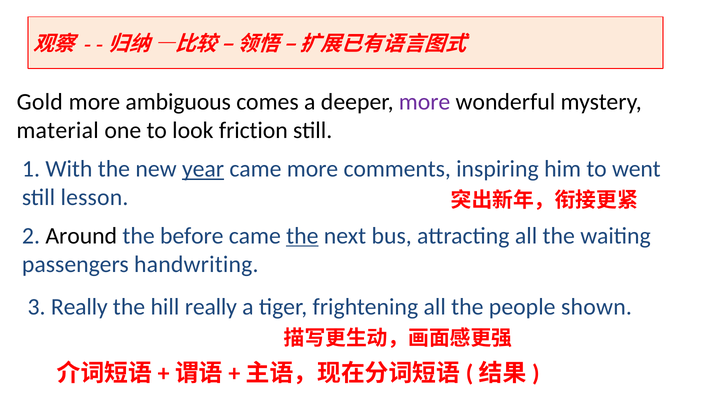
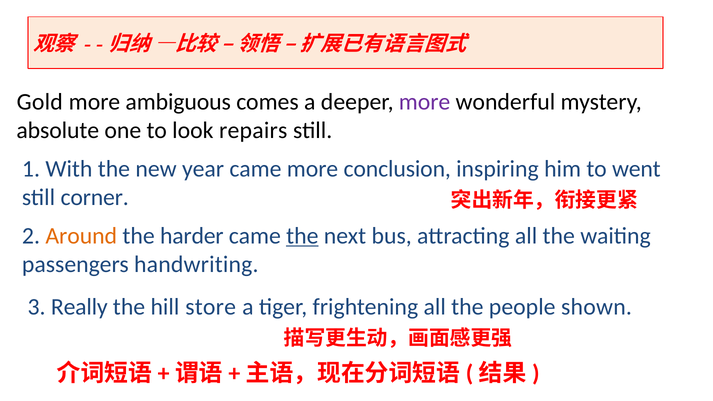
material: material -> absolute (58, 131)
friction: friction -> repairs (253, 131)
year underline: present -> none (203, 169)
comments: comments -> conclusion (397, 169)
lesson: lesson -> corner (95, 197)
Around colour: black -> orange (81, 236)
before: before -> harder (192, 236)
hill really: really -> store (211, 307)
